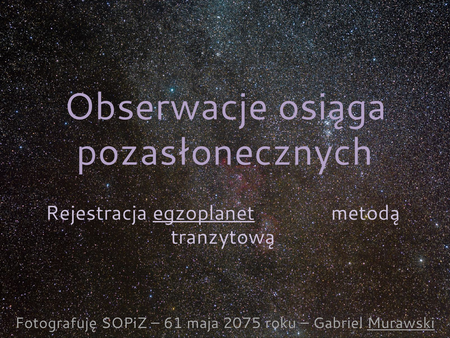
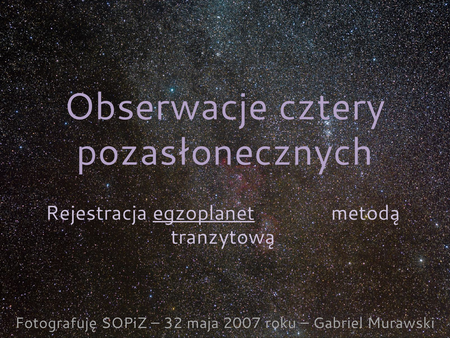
osiąga: osiąga -> cztery (332, 107)
61: 61 -> 32 (173, 323)
2075: 2075 -> 2007 (242, 323)
Murawski underline: present -> none (401, 323)
